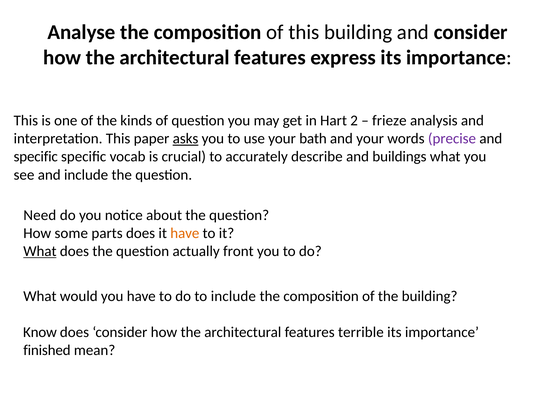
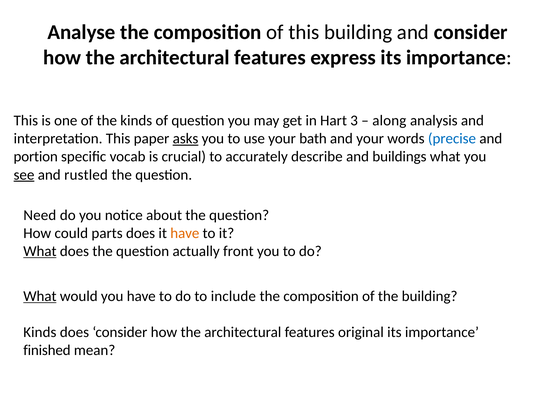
2: 2 -> 3 (354, 120)
frieze: frieze -> along (389, 120)
precise colour: purple -> blue (452, 138)
specific: specific -> portion (36, 156)
see underline: none -> present (24, 174)
and include: include -> rustled (86, 174)
some: some -> could (71, 233)
What underline: none -> present (40, 296)
Know: Know -> Kinds (40, 332)
terrible: terrible -> original (361, 332)
